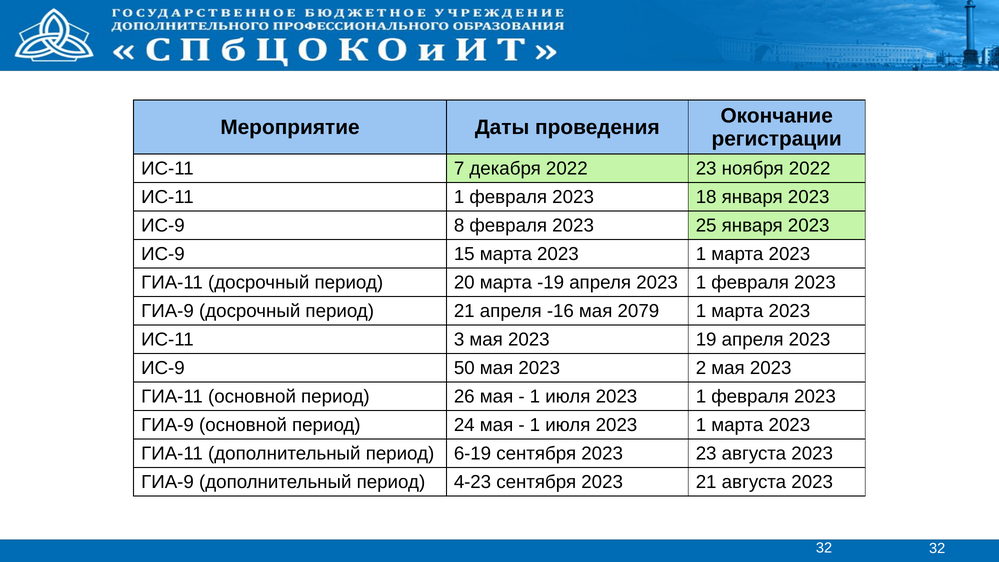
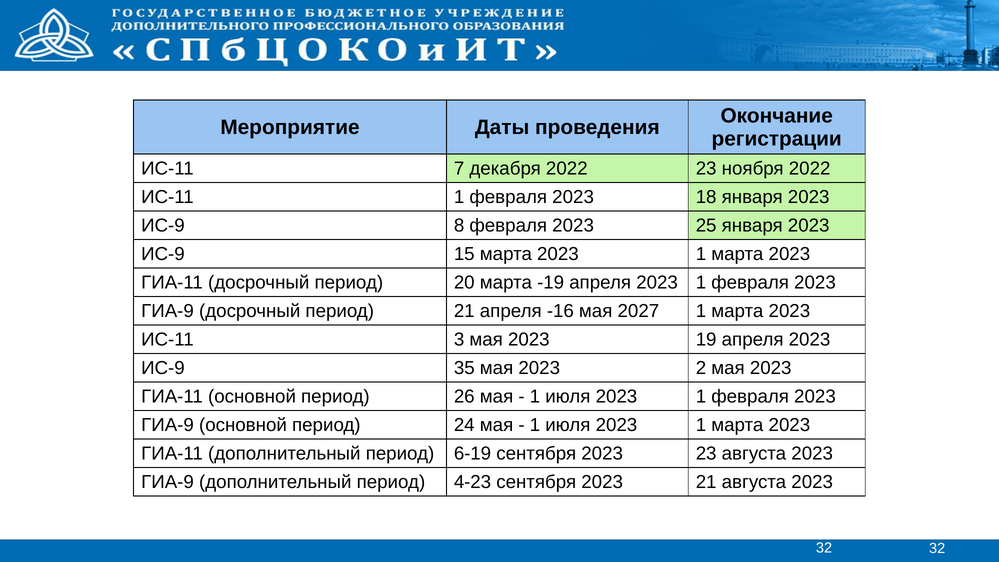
2079: 2079 -> 2027 (638, 311)
50: 50 -> 35 (464, 368)
